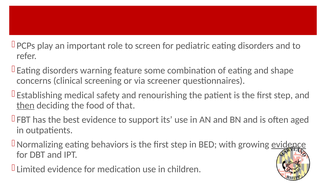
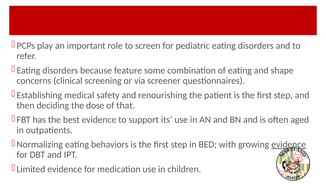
warning: warning -> because (96, 70)
then underline: present -> none (26, 105)
food: food -> dose (95, 105)
